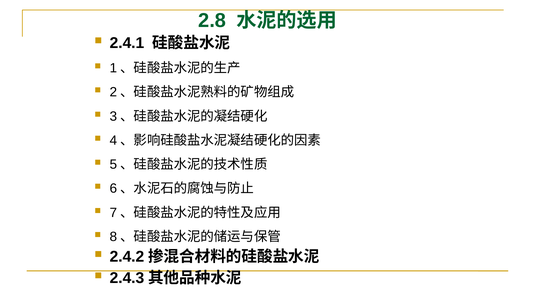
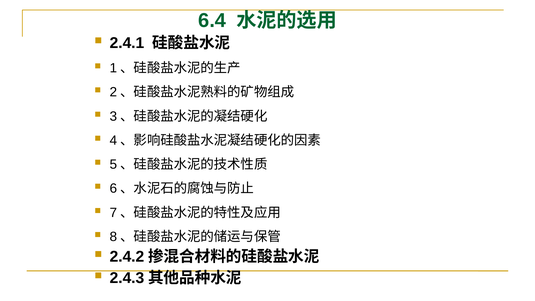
2.8: 2.8 -> 6.4 (212, 21)
